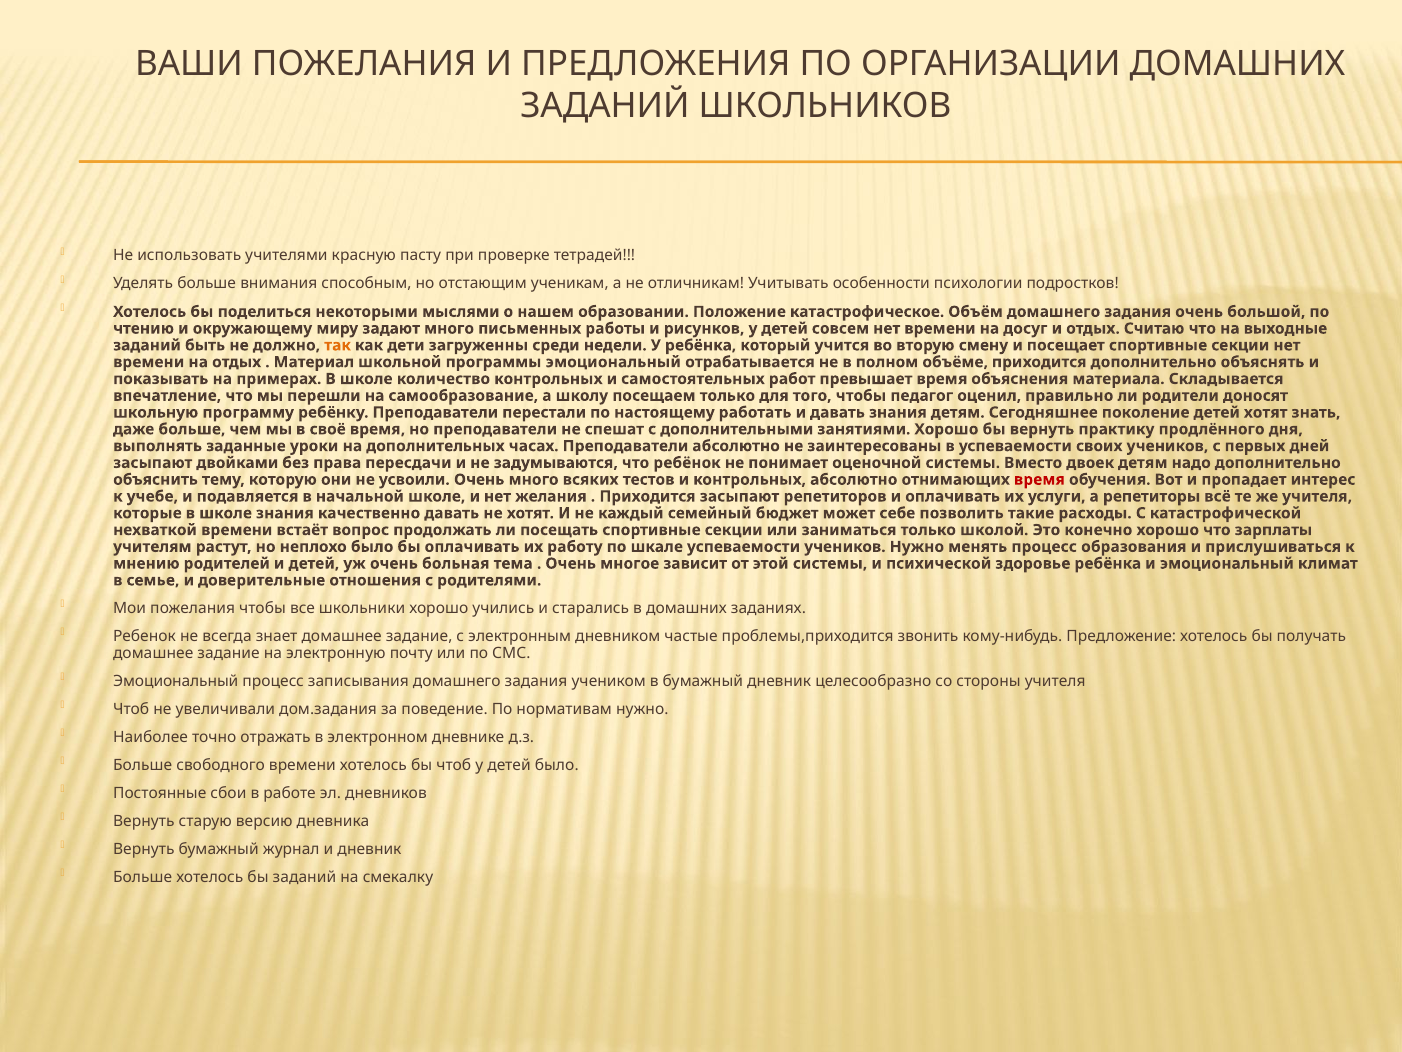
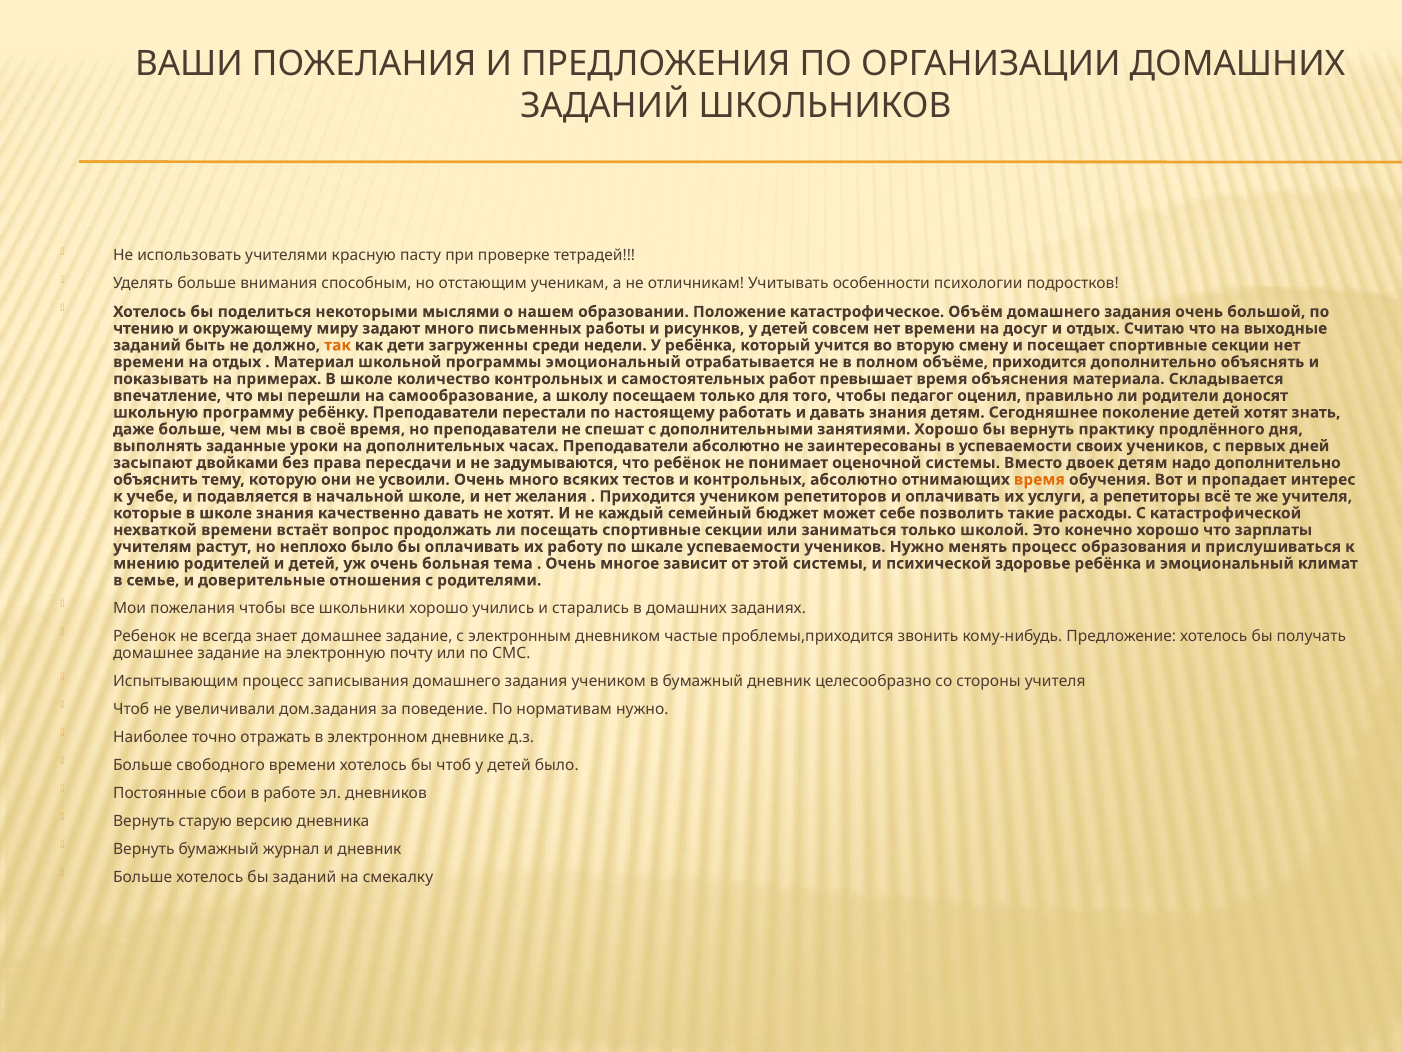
время colour: red -> orange (1039, 479)
Приходится засыпают: засыпают -> учеником (740, 496)
Эмоциональный: Эмоциональный -> Испытывающим (176, 681)
